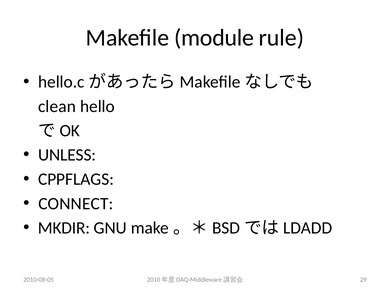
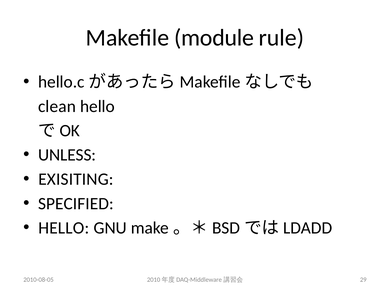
CPPFLAGS: CPPFLAGS -> EXISITING (76, 179)
CONNECT: CONNECT -> SPECIFIED (76, 203)
MKDIR: MKDIR -> HELLO (64, 227)
